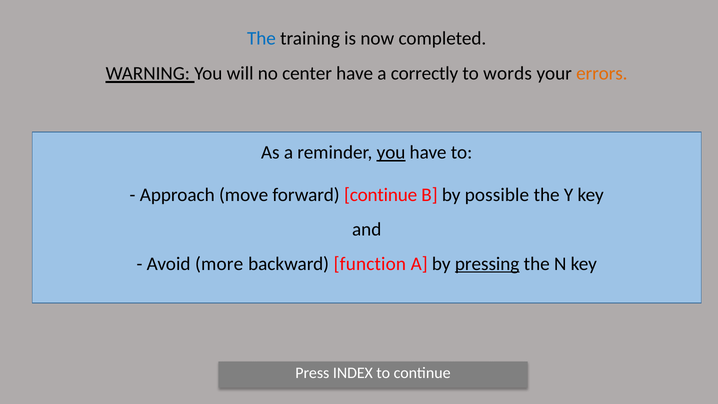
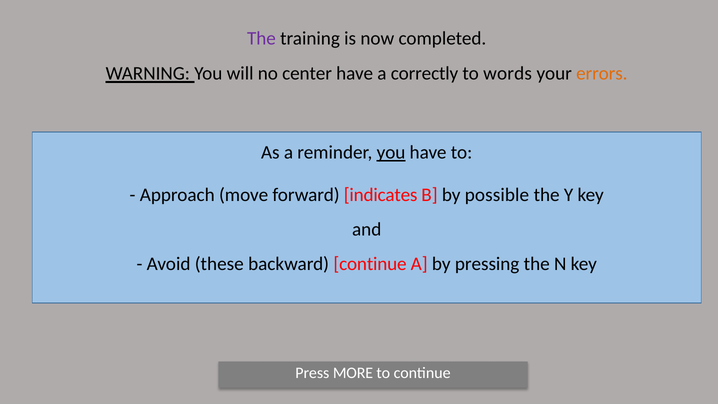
The colour: blue -> purple (261, 39)
forward continue: continue -> indicates (381, 195)
more: more -> these (219, 264)
backward function: function -> continue (370, 264)
pressing underline: present -> none (487, 264)
INDEX: INDEX -> MORE (353, 373)
